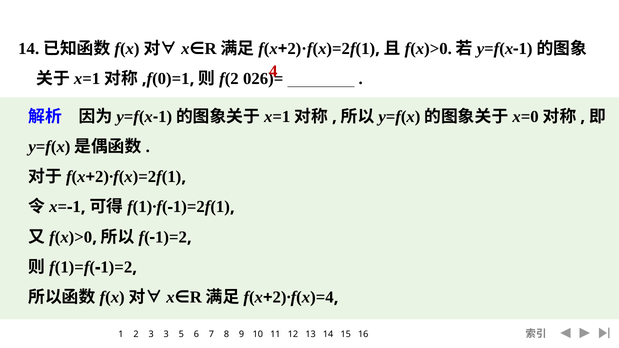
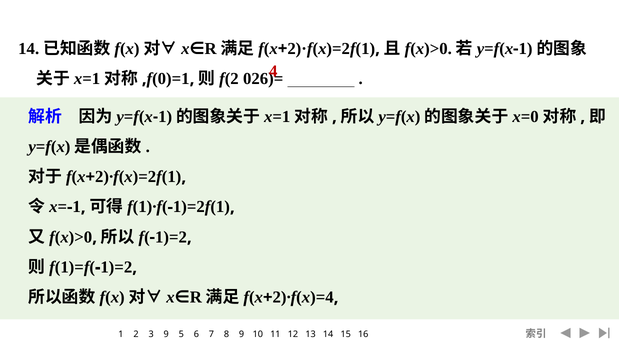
3: 3 -> 9 (166, 335)
